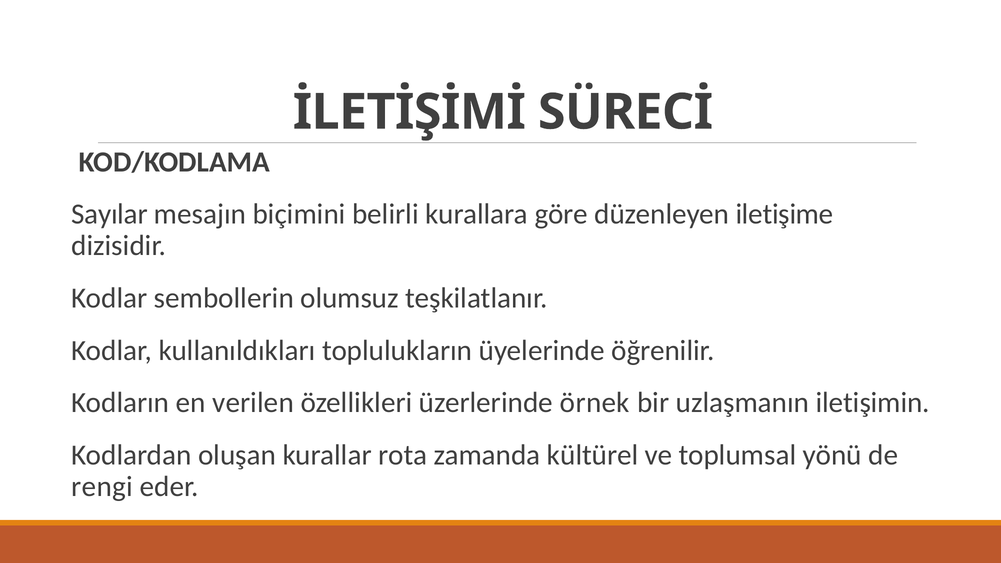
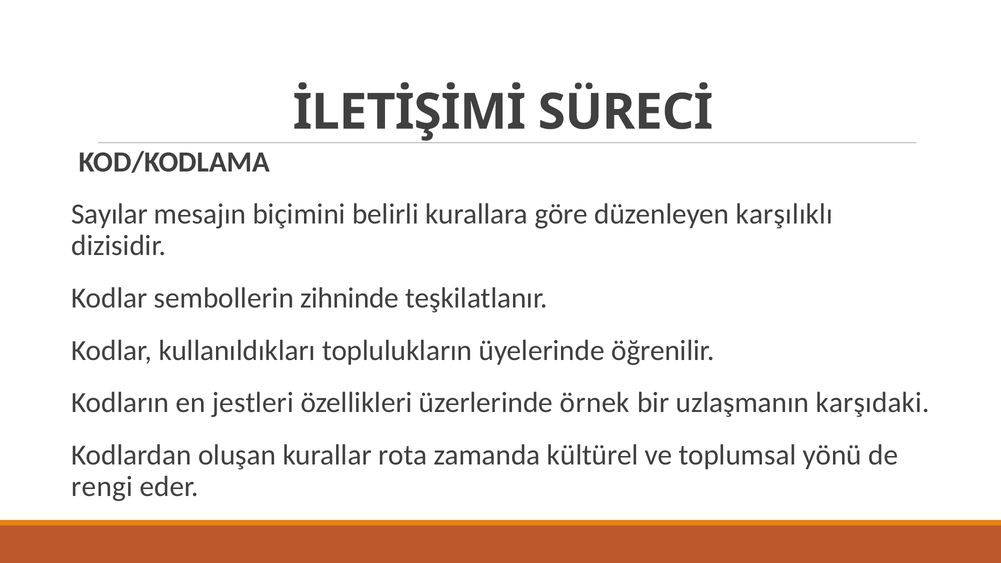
iletişime: iletişime -> karşılıklı (784, 214)
olumsuz: olumsuz -> zihninde (350, 298)
verilen: verilen -> jestleri (253, 403)
iletişimin: iletişimin -> karşıdaki (873, 403)
